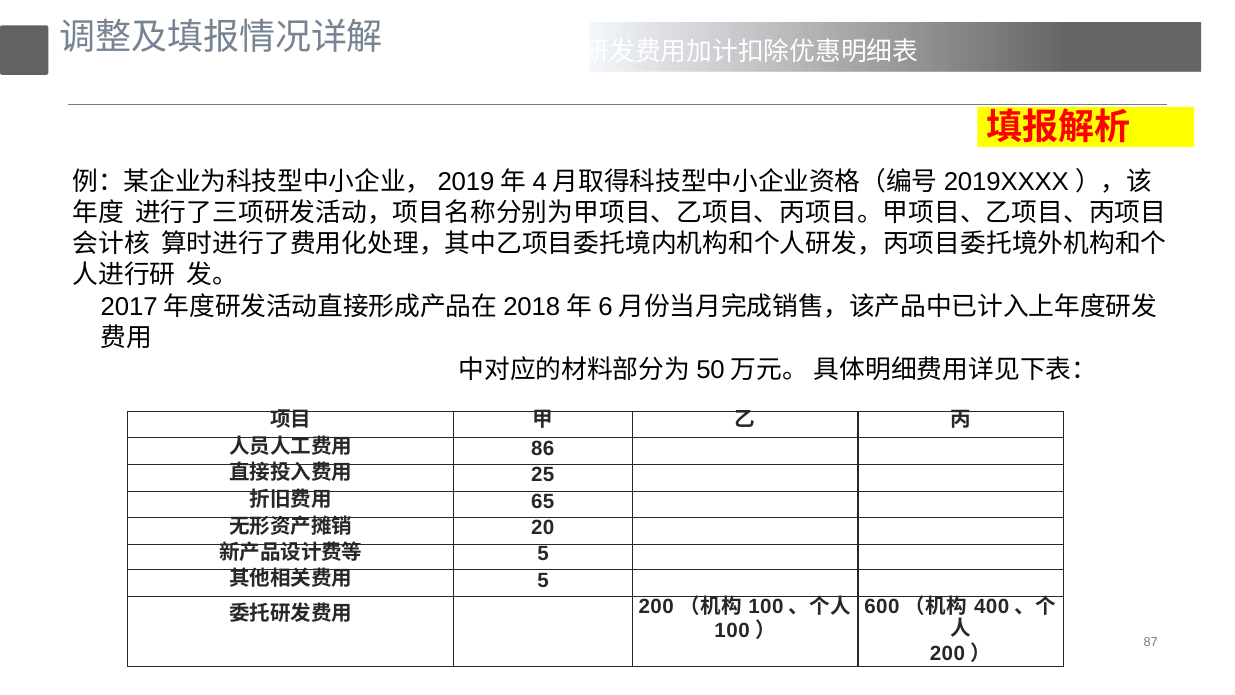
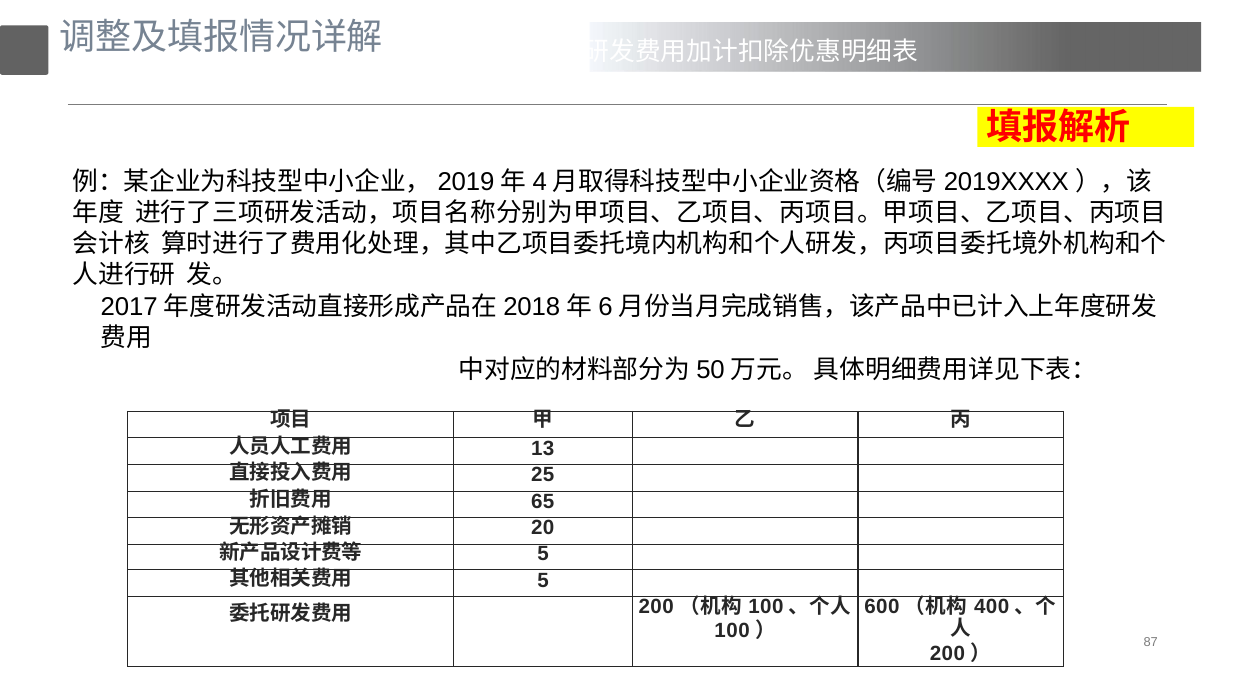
86: 86 -> 13 (543, 448)
